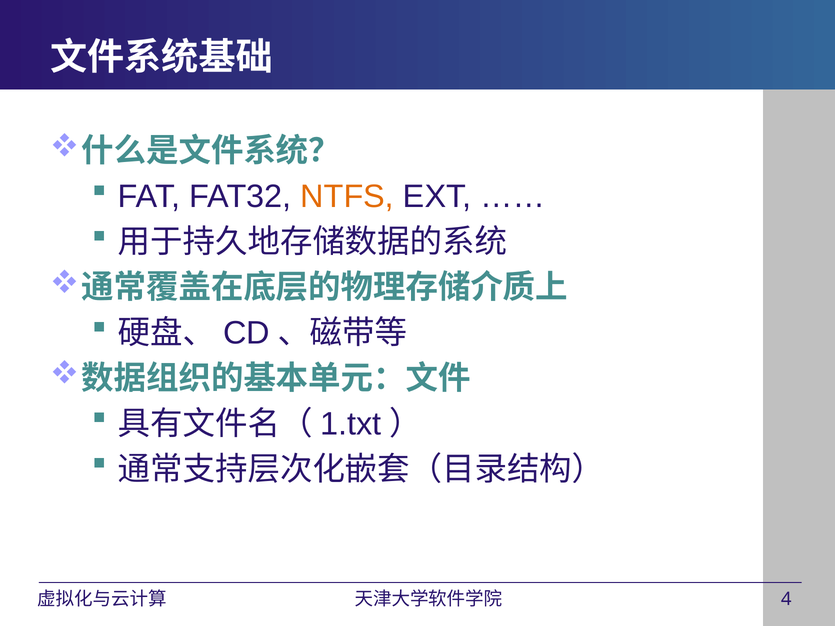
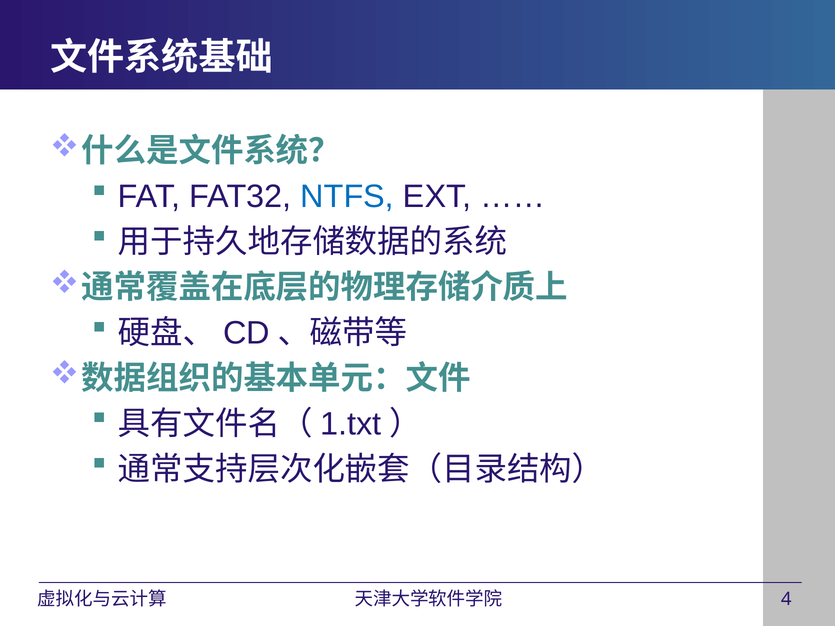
NTFS colour: orange -> blue (347, 197)
